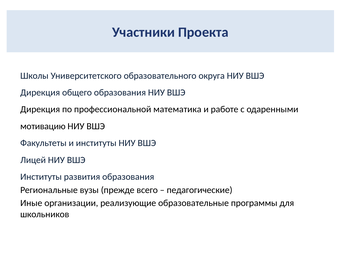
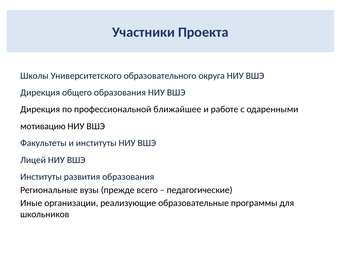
математика: математика -> ближайшее (177, 110)
